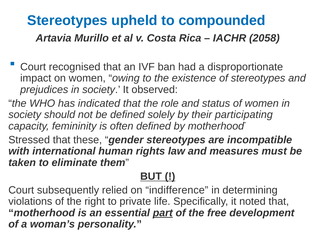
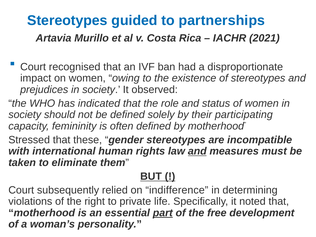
upheld: upheld -> guided (134, 20)
compounded: compounded -> partnerships (222, 20)
2058: 2058 -> 2021 (264, 38)
and underline: none -> present (197, 151)
